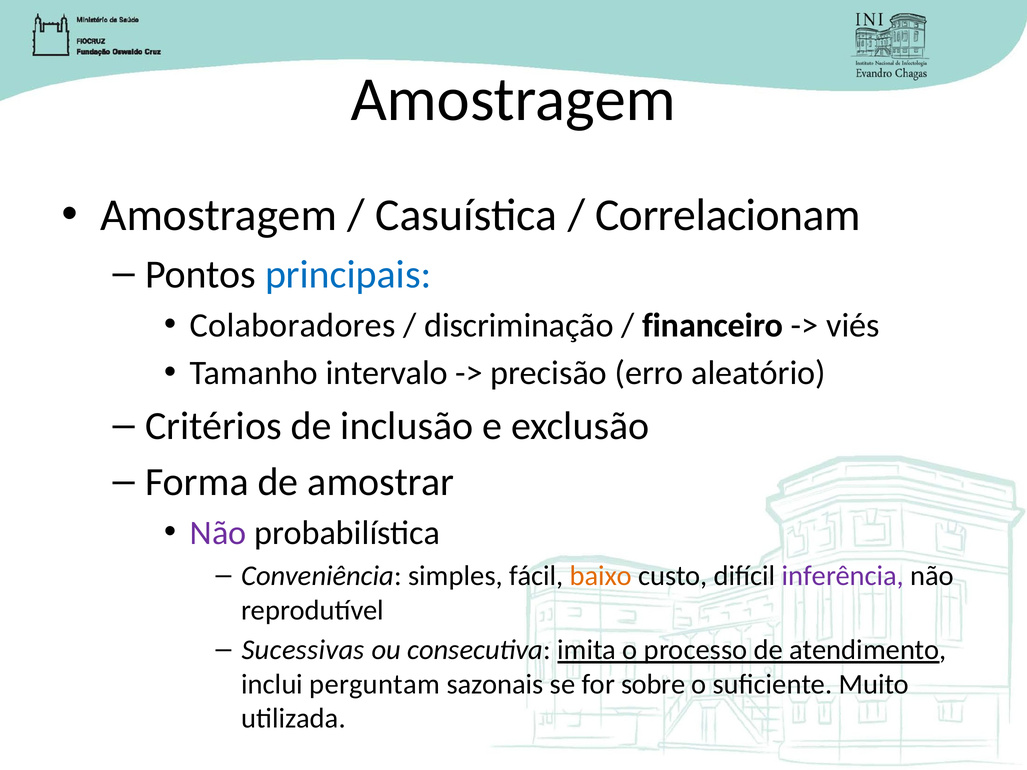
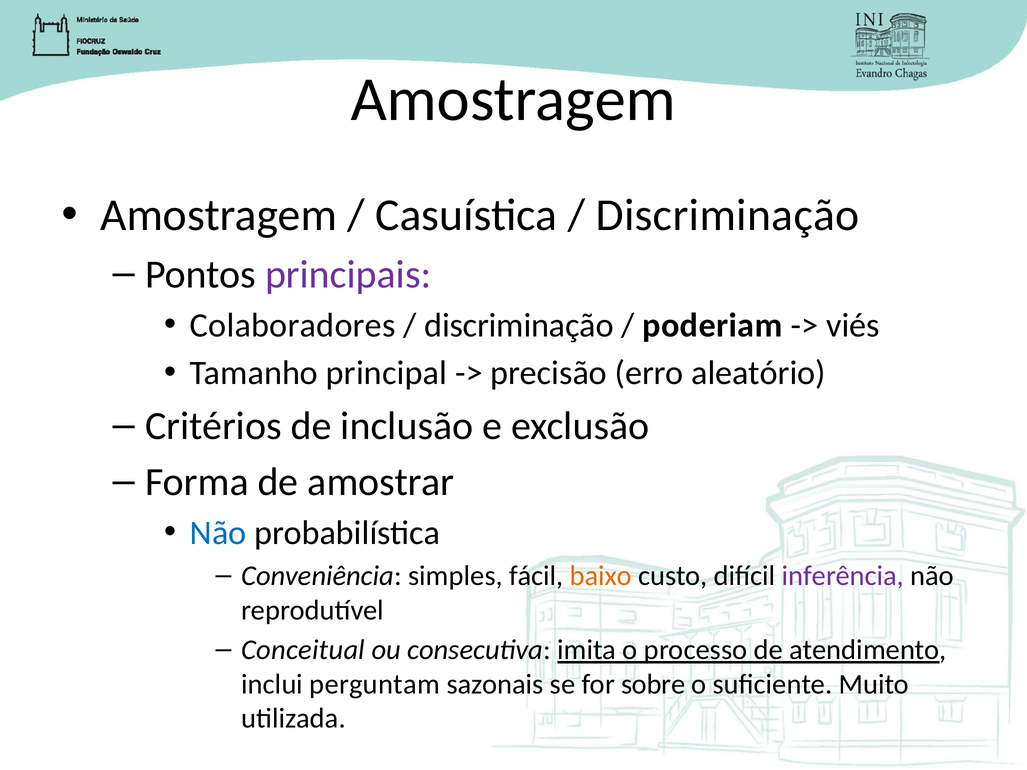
Correlacionam: Correlacionam -> Discriminação (728, 215)
principais colour: blue -> purple (348, 274)
financeiro: financeiro -> poderiam (712, 325)
intervalo: intervalo -> principal (387, 373)
Não colour: purple -> blue (218, 533)
Sucessivas: Sucessivas -> Conceitual (303, 650)
